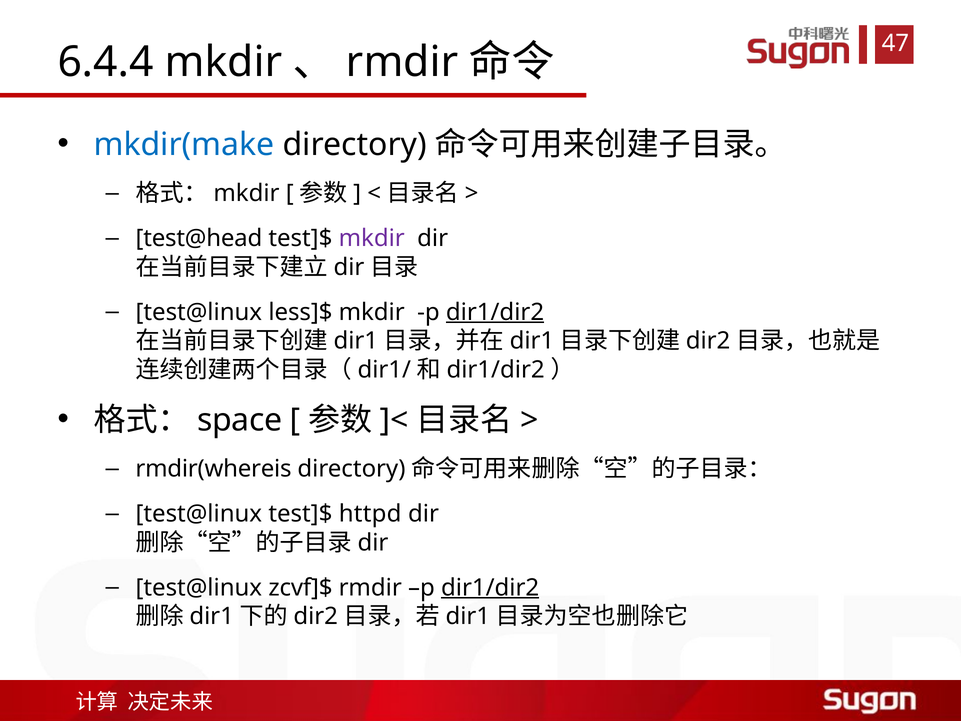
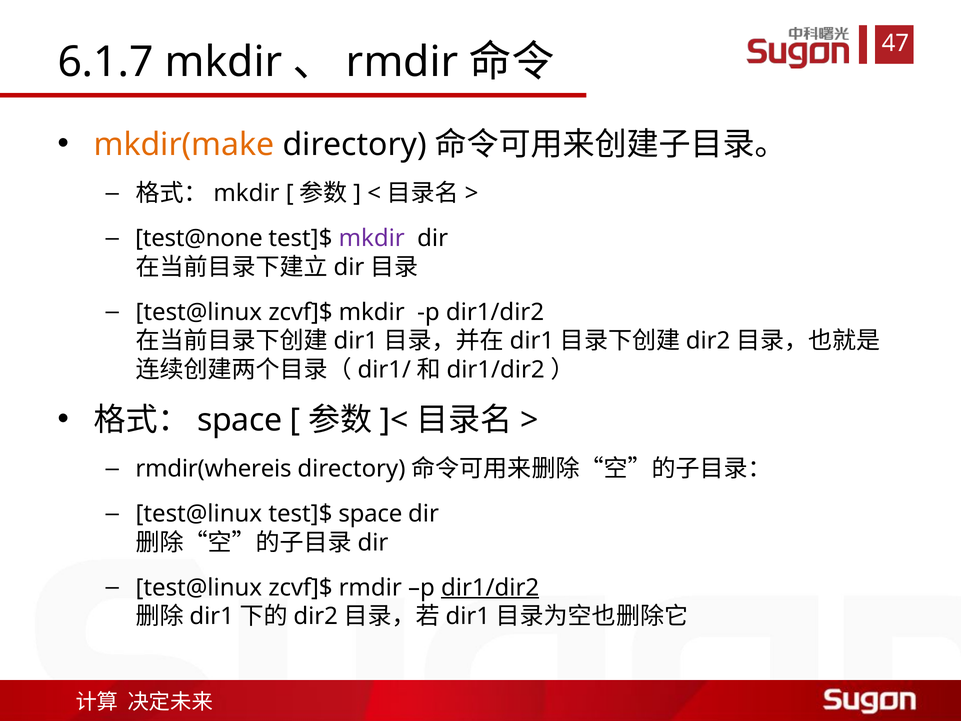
6.4.4: 6.4.4 -> 6.1.7 (106, 62)
mkdir(make colour: blue -> orange (184, 144)
test@head: test@head -> test@none (199, 238)
less]$: less]$ -> zcvf]$ (300, 312)
dir1/dir2 underline: present -> none (495, 312)
test]$ httpd: httpd -> space (370, 514)
